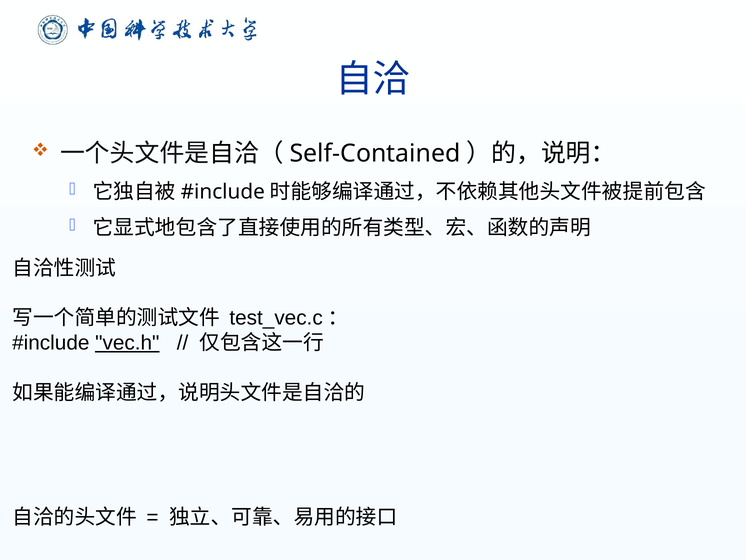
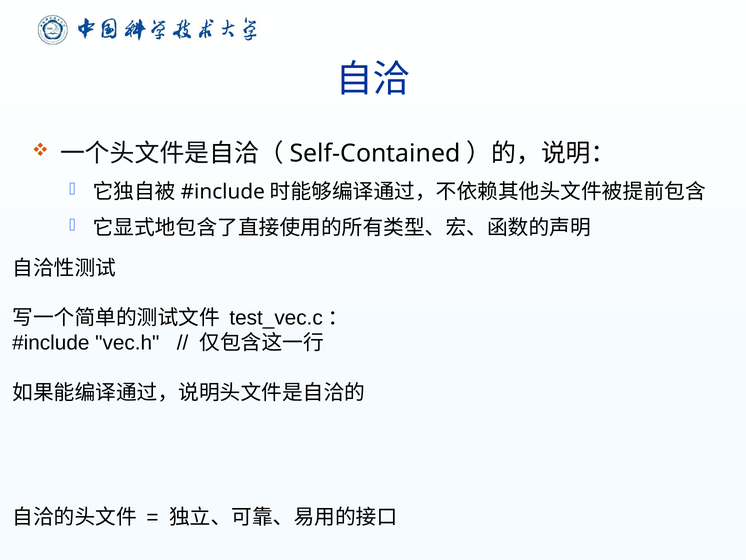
vec.h underline: present -> none (127, 343)
